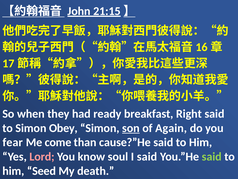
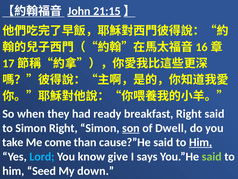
Simon Obey: Obey -> Right (63, 128)
Again: Again -> Dwell (171, 128)
fear: fear -> take (13, 142)
Him underline: none -> present (201, 142)
Lord colour: pink -> light blue (42, 156)
soul: soul -> give (118, 156)
I said: said -> says (147, 156)
death: death -> down (96, 171)
